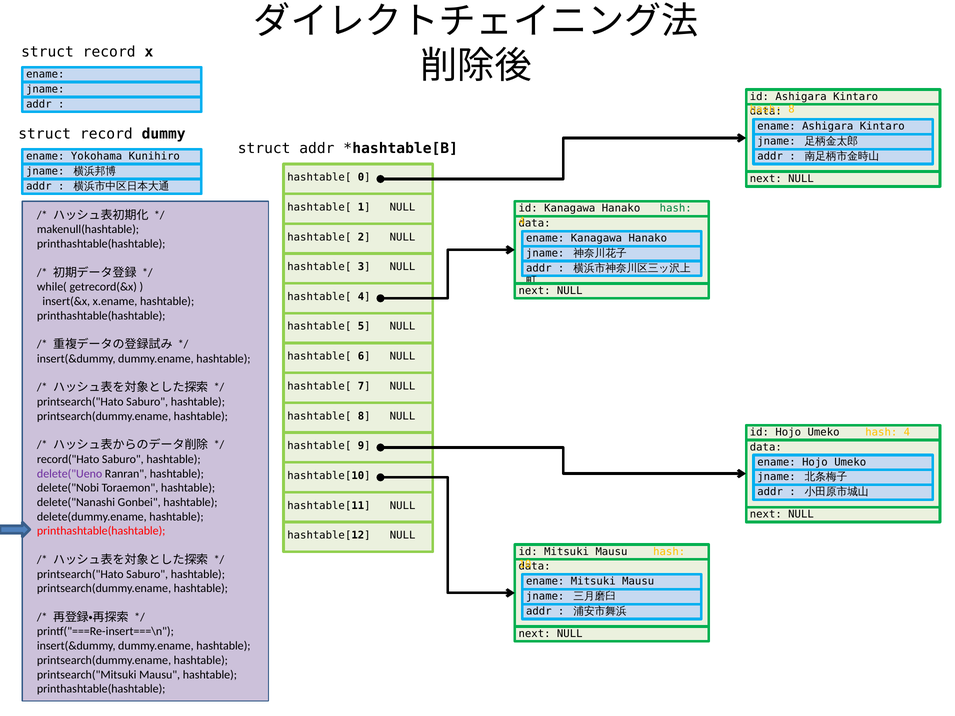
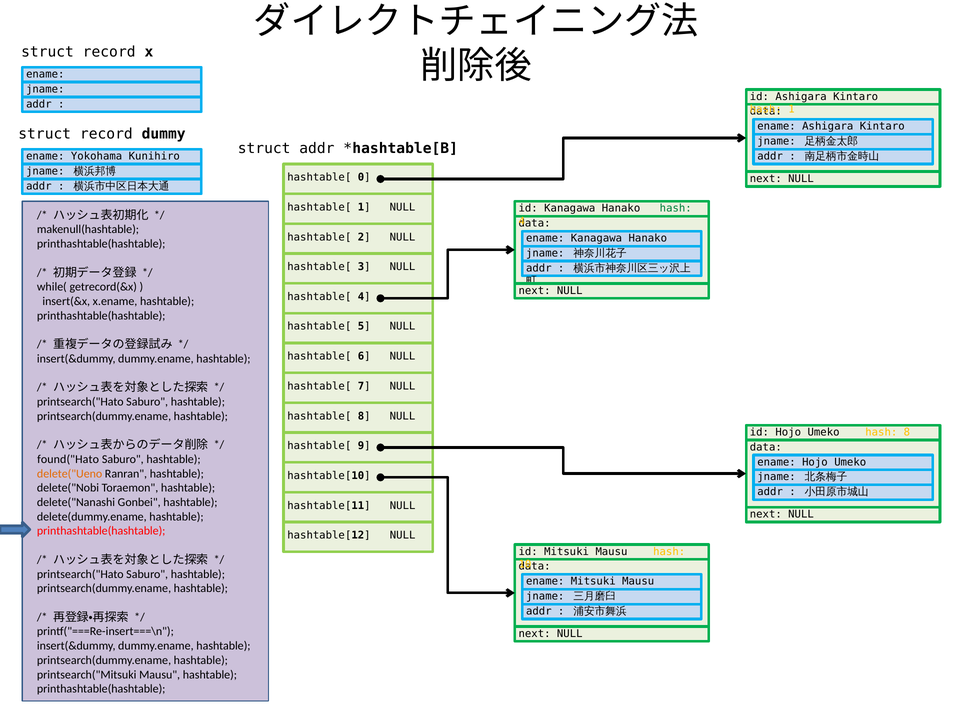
8: 8 -> 1 (792, 109)
Umeko hash 4: 4 -> 8 (907, 432)
record("Hato: record("Hato -> found("Hato (68, 459)
delete("Ueno colour: purple -> orange (70, 474)
